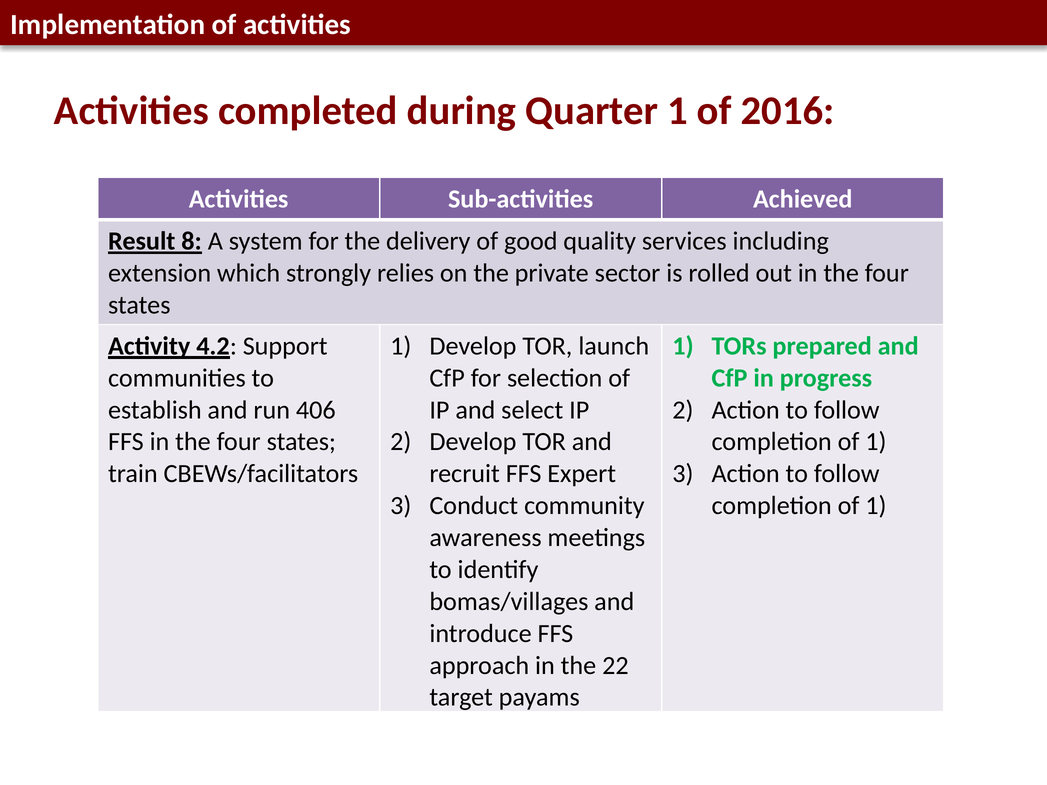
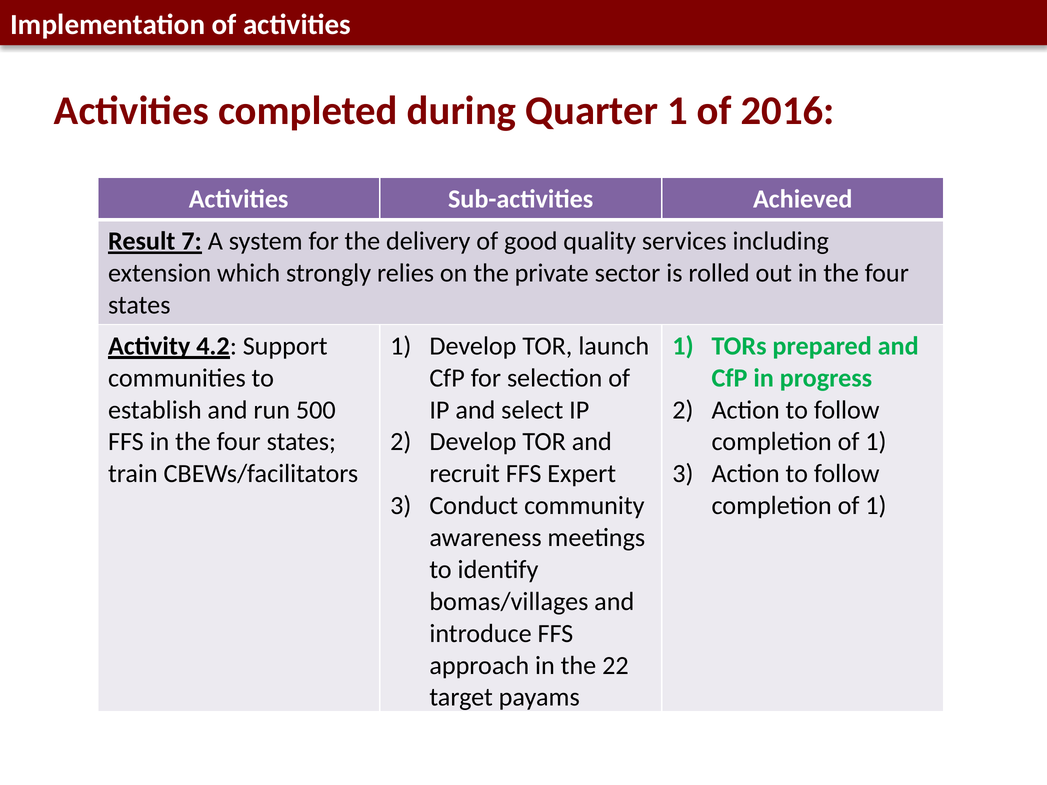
8: 8 -> 7 (192, 241)
406: 406 -> 500 (316, 410)
